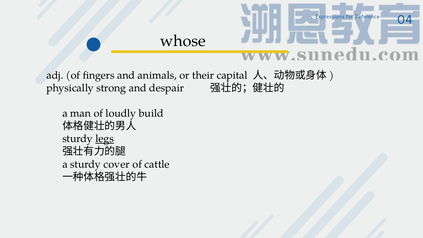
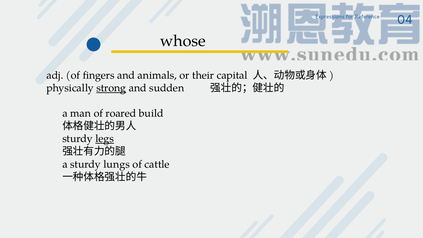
strong underline: none -> present (111, 88)
despair: despair -> sudden (167, 88)
loudly: loudly -> roared (121, 113)
cover: cover -> lungs (117, 164)
